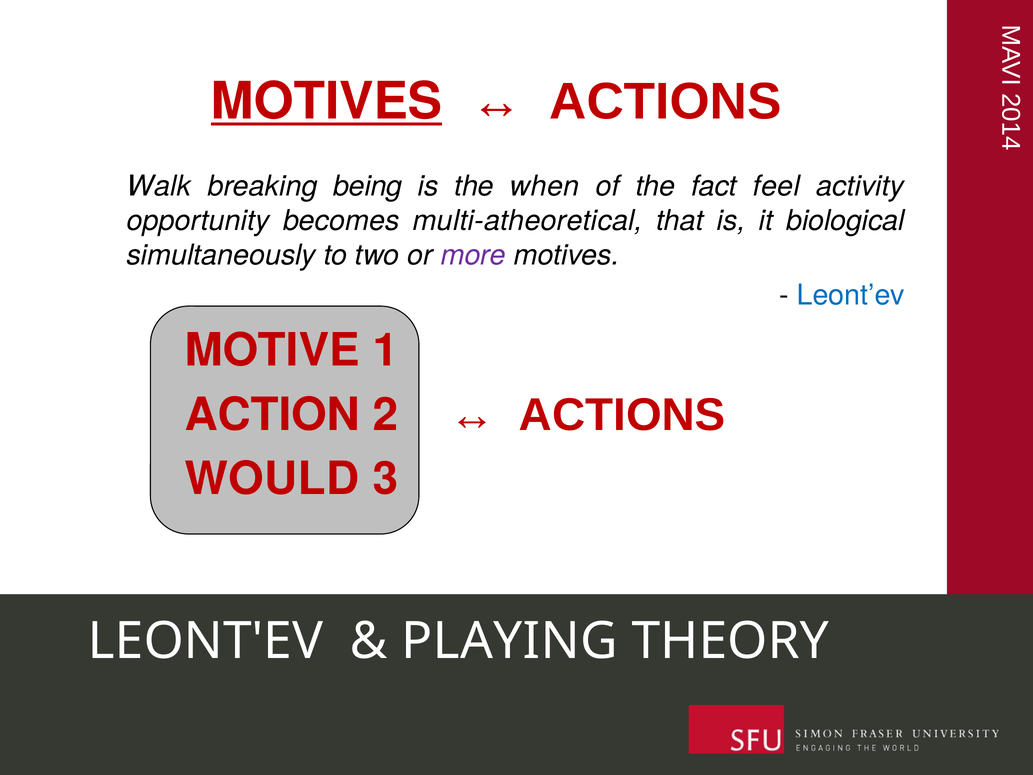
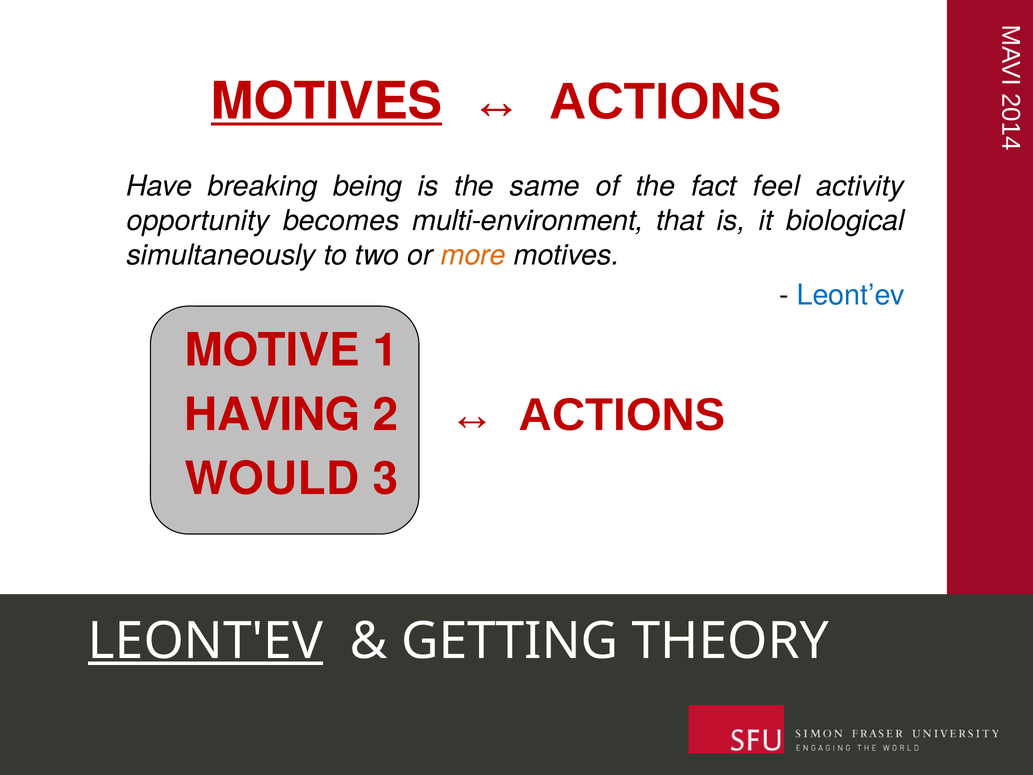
Walk: Walk -> Have (159, 186)
when: when -> same (545, 186)
multi-atheoretical: multi-atheoretical -> multi-environment (528, 221)
more colour: purple -> orange (473, 255)
ACTION: ACTION -> HAVING (272, 415)
LEONT'EV underline: none -> present (205, 641)
PLAYING: PLAYING -> GETTING (510, 641)
